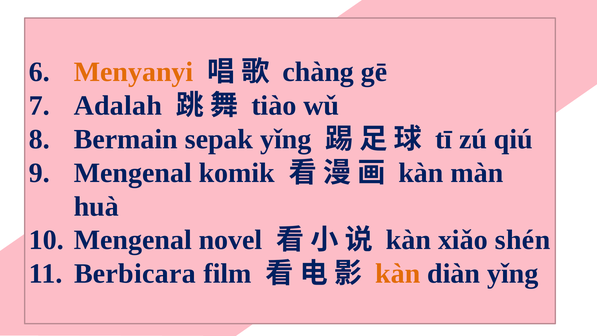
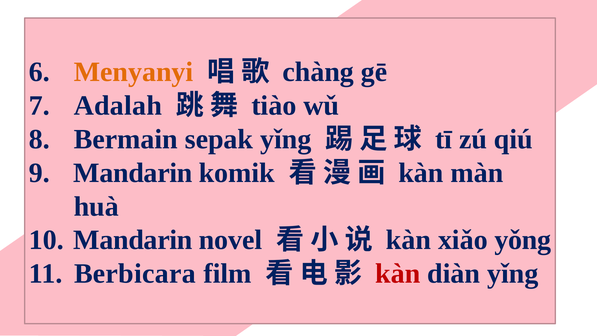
Mengenal: Mengenal -> Mandarin (133, 173)
Mengenal: Mengenal -> Mandarin (133, 240)
shén: shén -> yǒng (523, 240)
kàn colour: orange -> red (398, 274)
